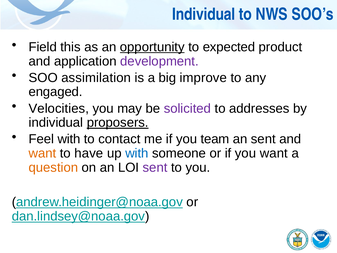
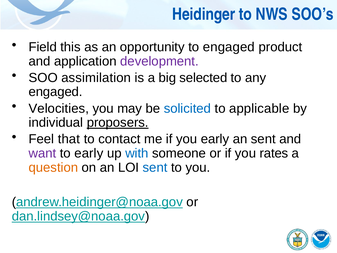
Individual: Individual -> Heidinger (204, 14)
opportunity underline: present -> none (152, 47)
to expected: expected -> engaged (229, 47)
improve: improve -> selected (203, 78)
solicited colour: purple -> blue (187, 108)
addresses: addresses -> applicable (259, 108)
Feel with: with -> that (69, 139)
you team: team -> early (215, 139)
want colour: orange -> purple (42, 153)
to have: have -> early (89, 153)
you want: want -> rates (274, 153)
sent colour: purple -> blue (155, 167)
